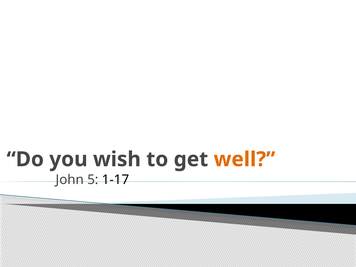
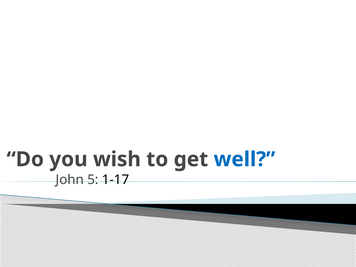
well colour: orange -> blue (244, 159)
